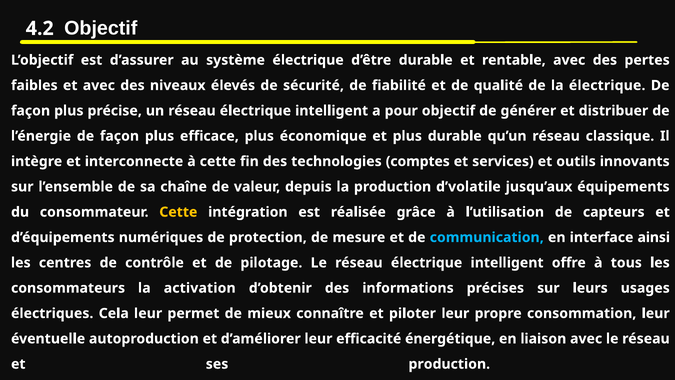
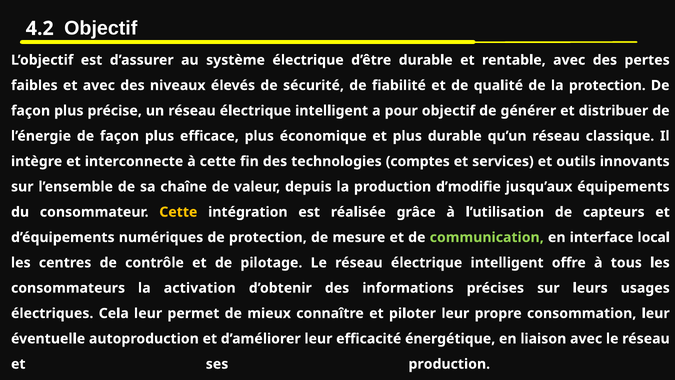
la électrique: électrique -> protection (607, 85)
d’volatile: d’volatile -> d’modifie (468, 187)
communication colour: light blue -> light green (487, 237)
ainsi: ainsi -> local (654, 237)
